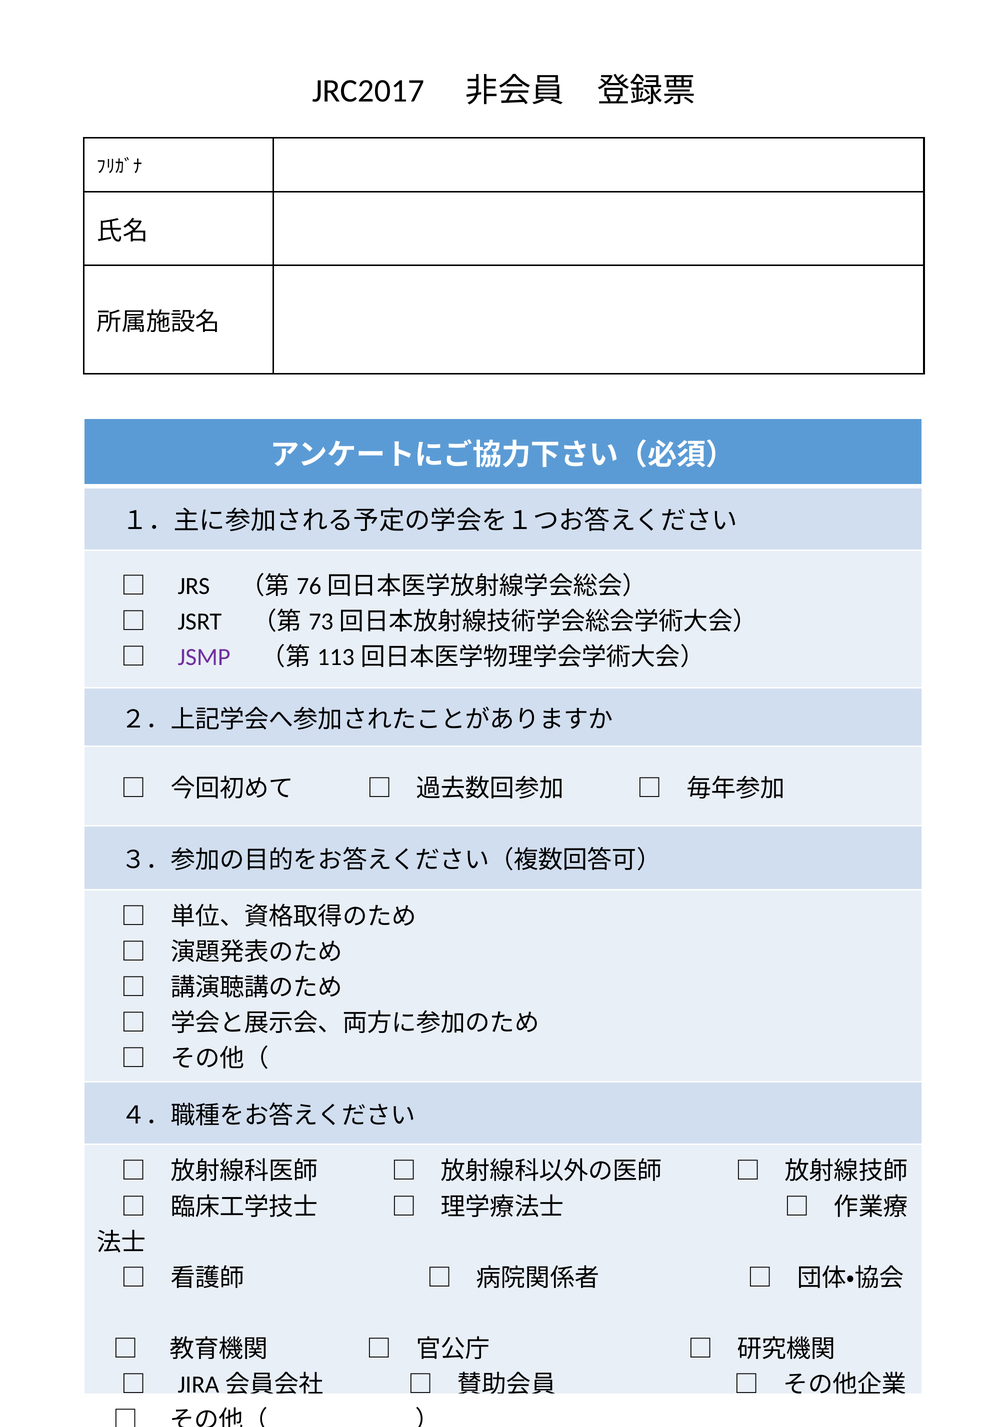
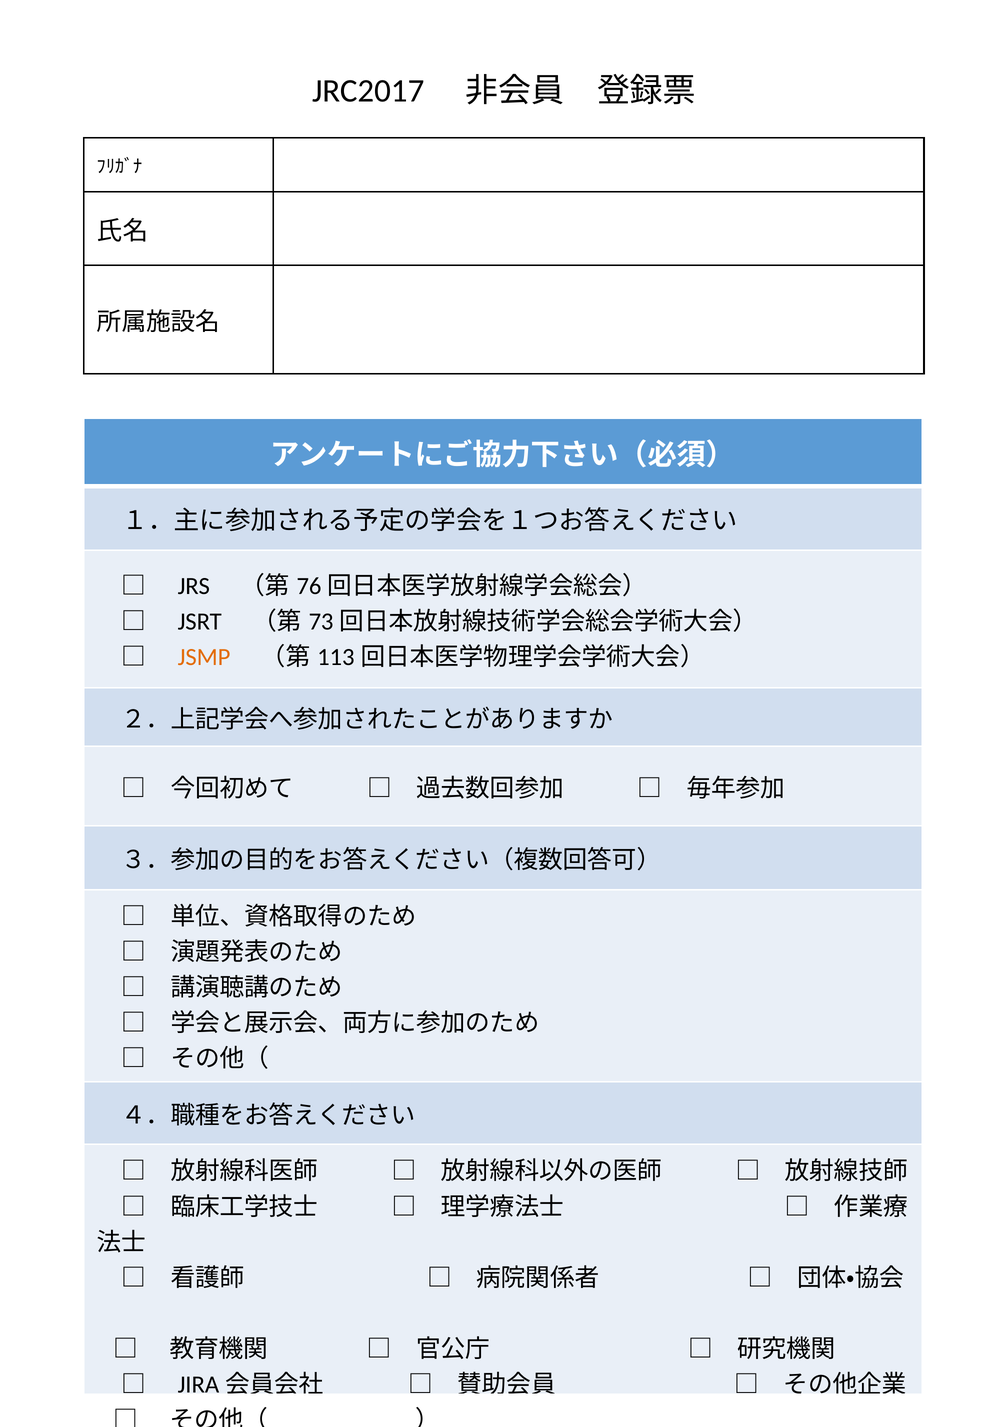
JSMP colour: purple -> orange (204, 657)
